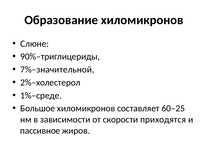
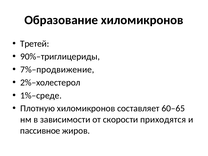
Слюне: Слюне -> Третей (35, 44)
7%–значительной: 7%–значительной -> 7%–продвижение (57, 70)
Большое: Большое -> Плотную (38, 108)
60–25: 60–25 -> 60–65 (173, 108)
